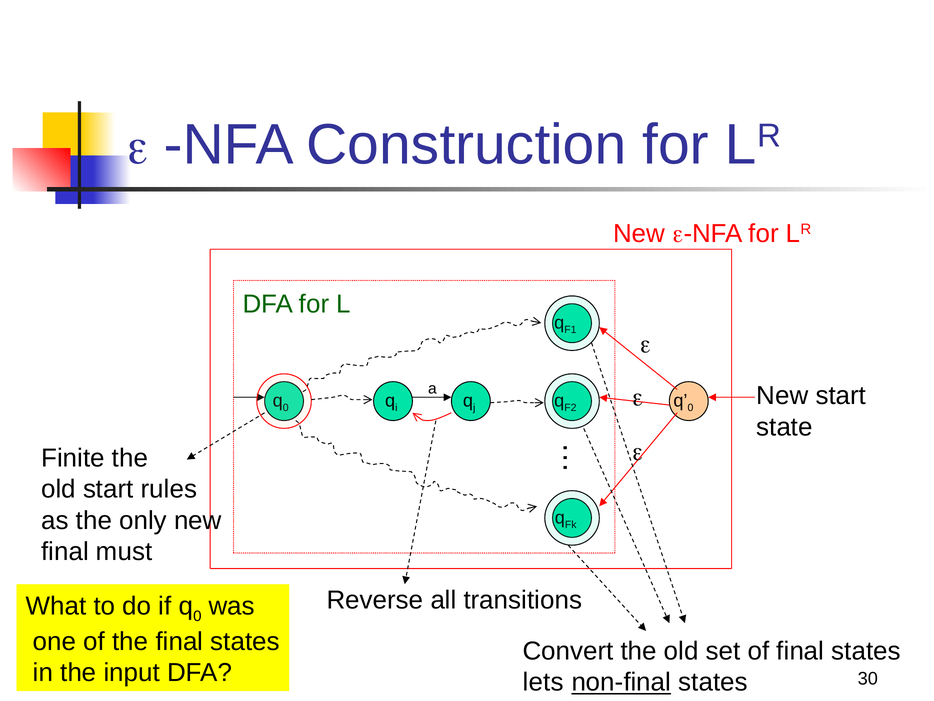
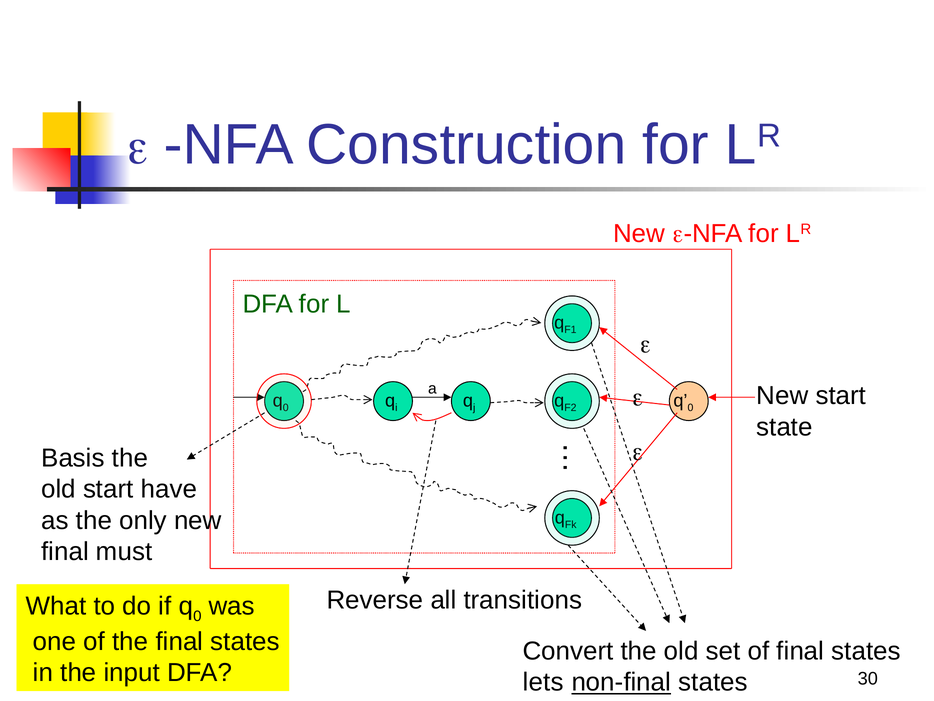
Finite: Finite -> Basis (73, 458)
rules: rules -> have (169, 489)
